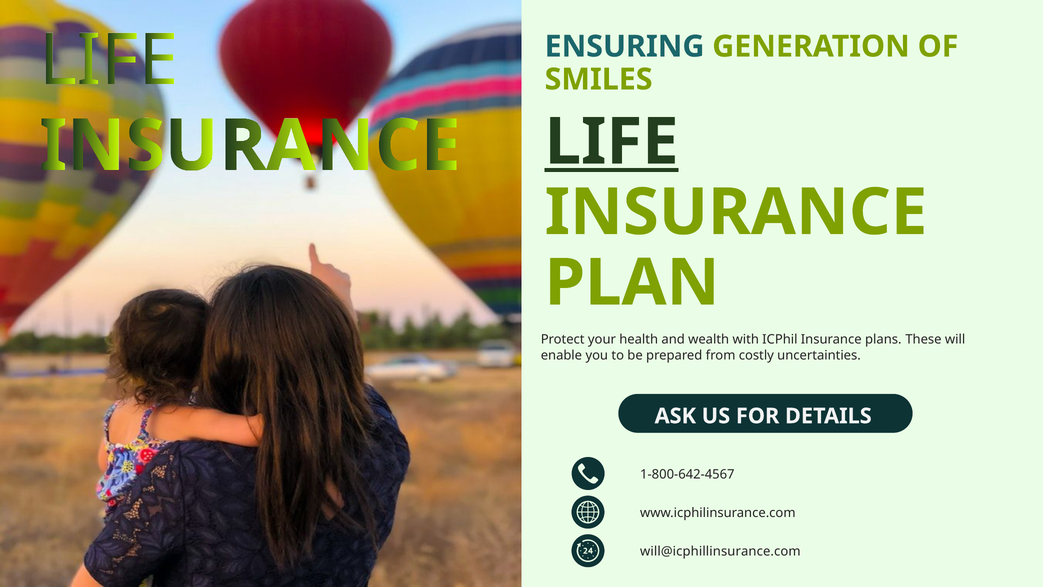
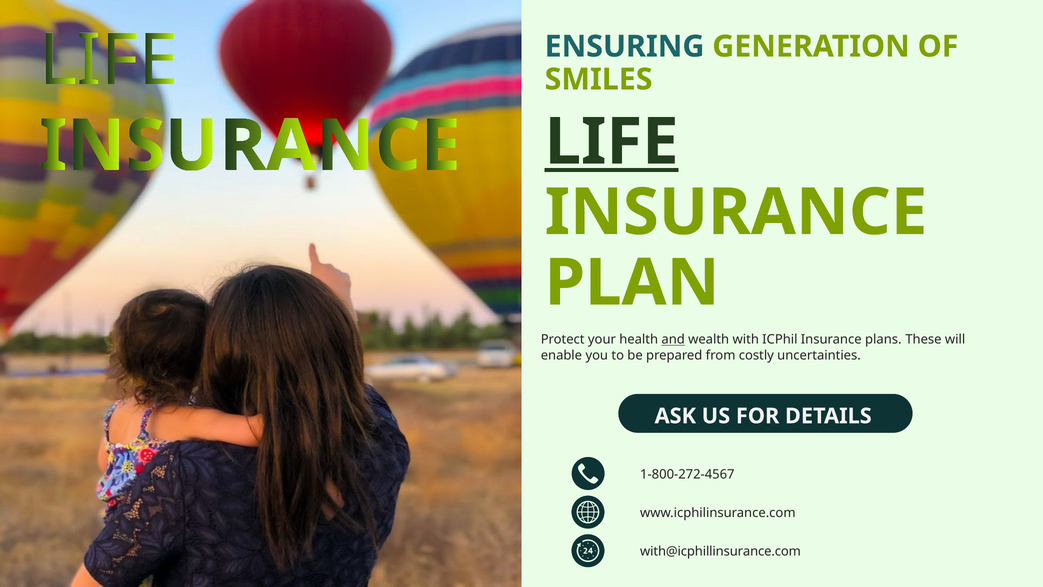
and underline: none -> present (673, 339)
1-800-642-4567: 1-800-642-4567 -> 1-800-272-4567 (687, 474)
will@icphillinsurance.com: will@icphillinsurance.com -> with@icphillinsurance.com (720, 551)
